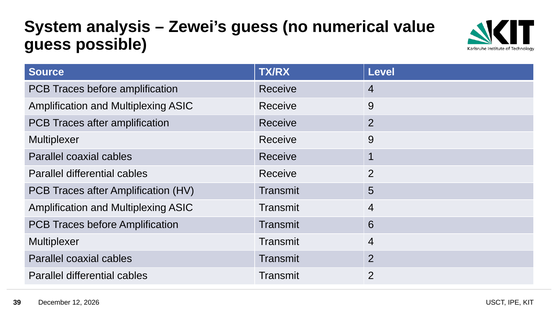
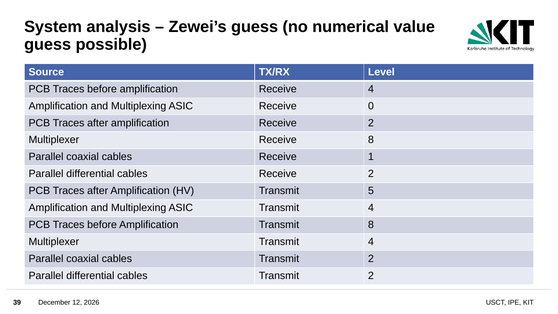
ASIC Receive 9: 9 -> 0 (371, 106)
Multiplexer Receive 9: 9 -> 8 (371, 140)
Transmit 6: 6 -> 8 (371, 225)
